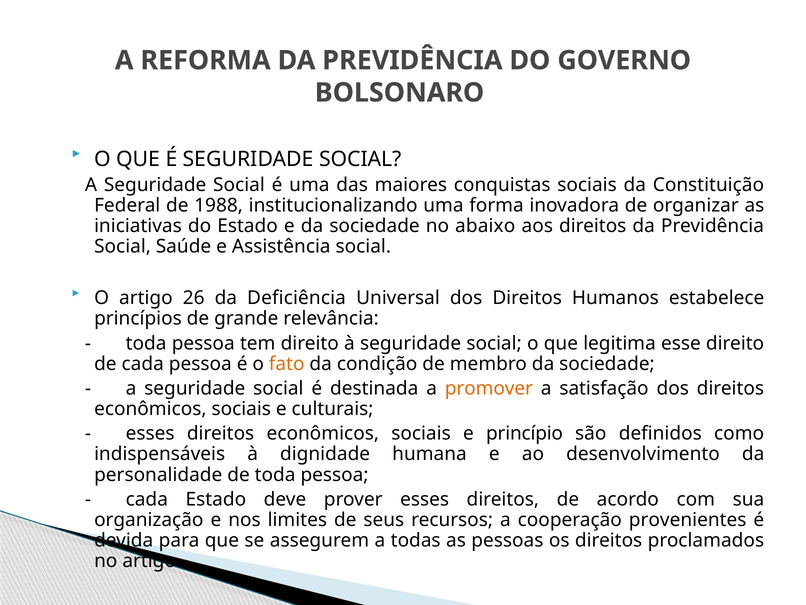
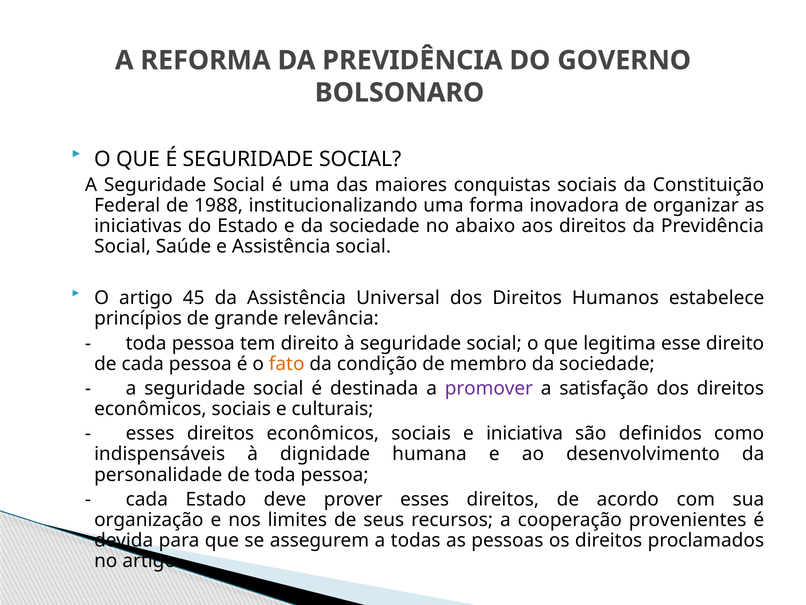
26: 26 -> 45 (194, 298)
da Deficiência: Deficiência -> Assistência (297, 298)
promover colour: orange -> purple (489, 388)
princípio: princípio -> iniciativa (525, 433)
